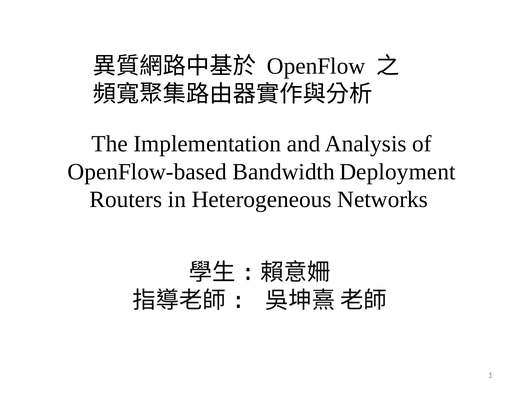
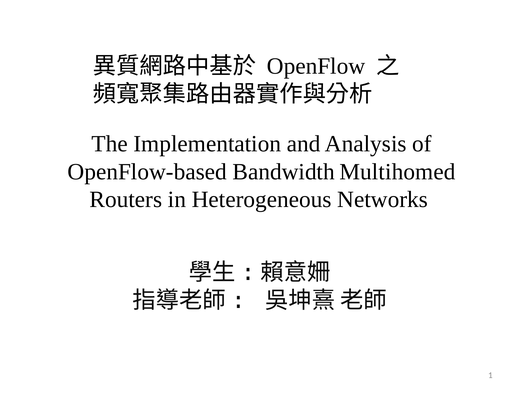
Deployment: Deployment -> Multihomed (397, 172)
